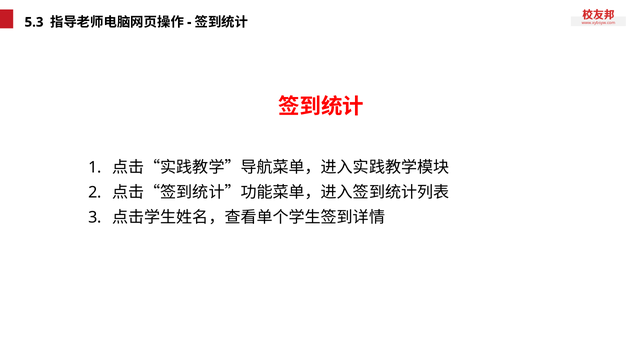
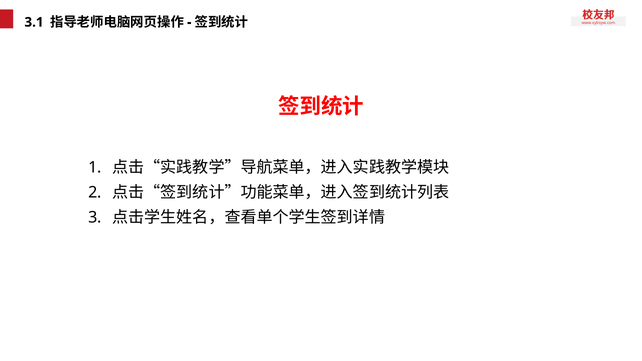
5.3: 5.3 -> 3.1 (34, 22)
